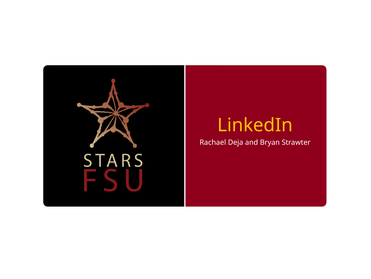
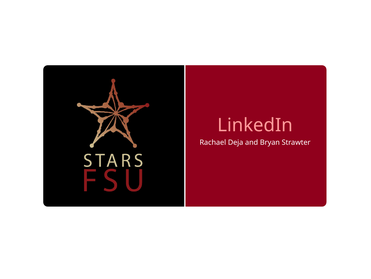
LinkedIn colour: yellow -> pink (255, 125)
